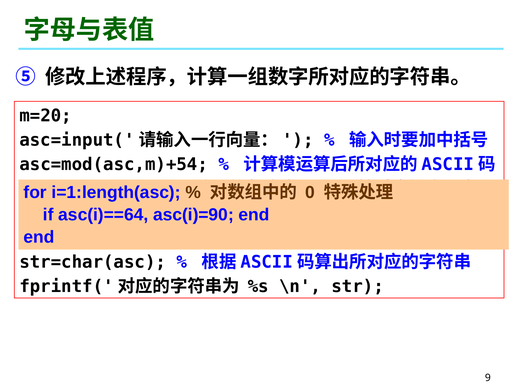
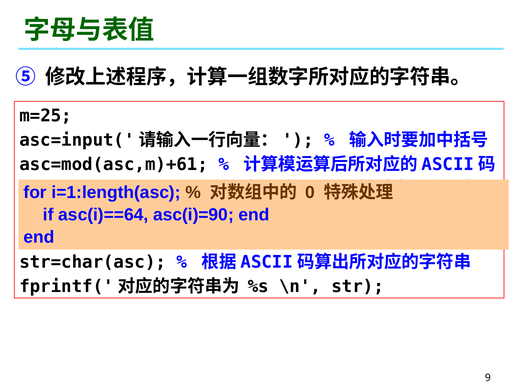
m=20: m=20 -> m=25 (46, 115)
asc=mod(asc,m)+54: asc=mod(asc,m)+54 -> asc=mod(asc,m)+61 (114, 164)
